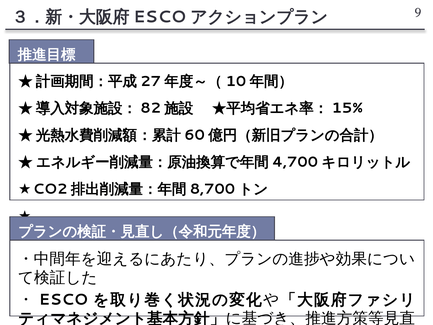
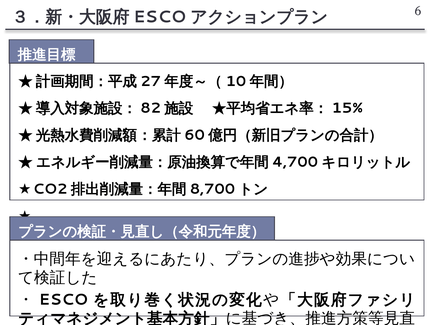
9: 9 -> 6 (418, 11)
